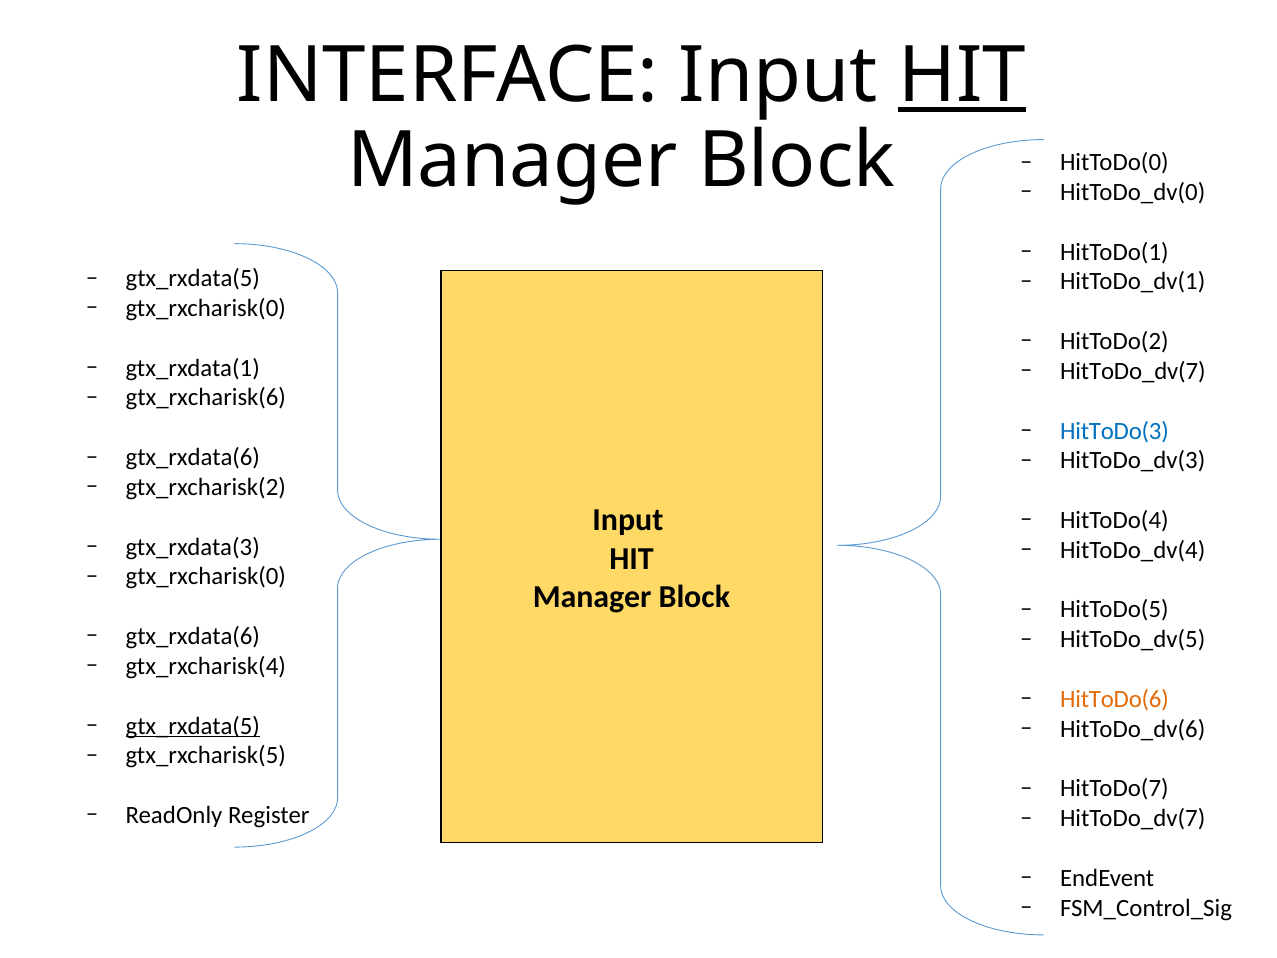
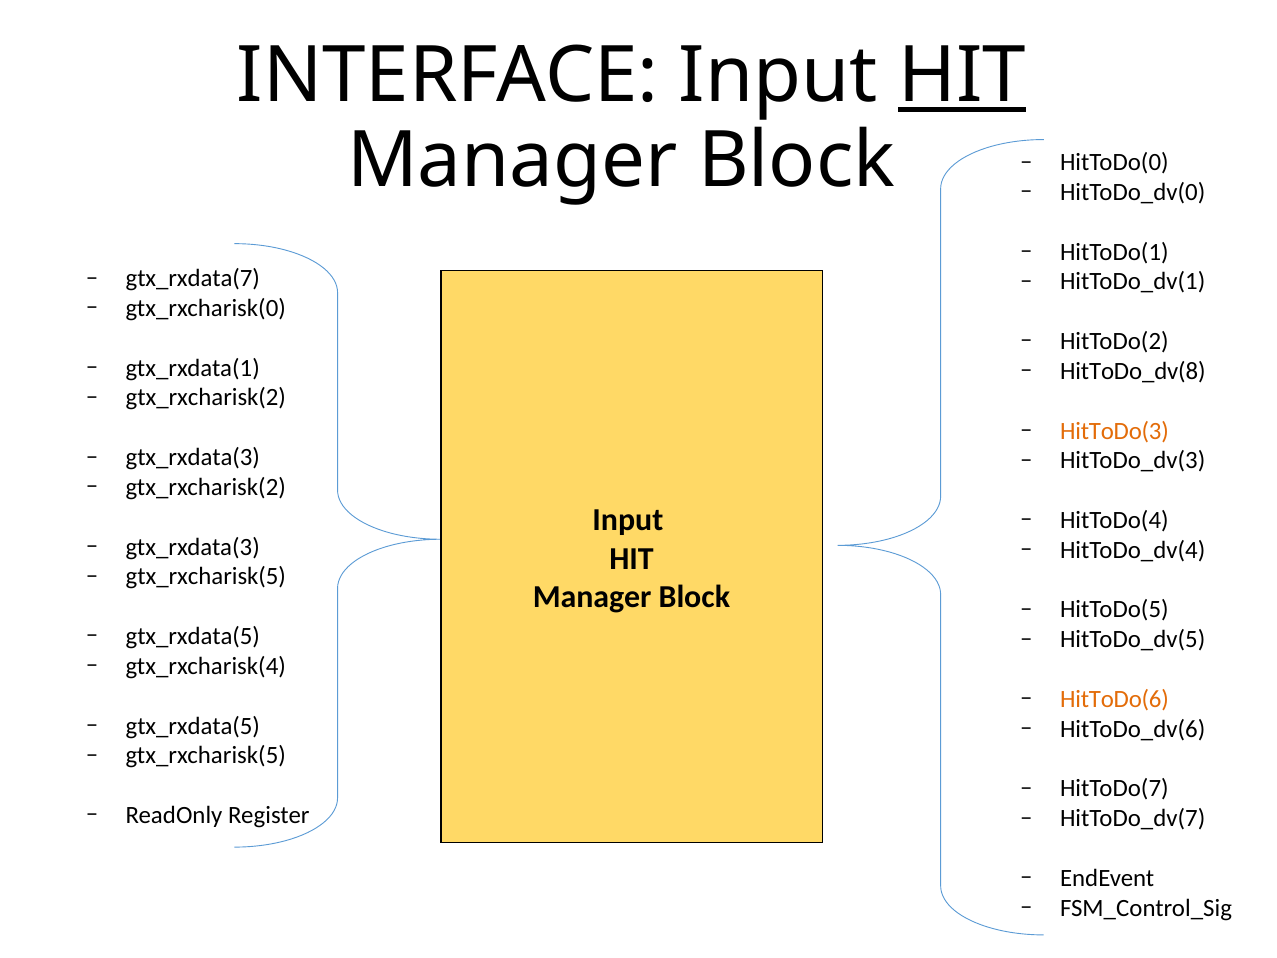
gtx_rxdata(5: gtx_rxdata(5 -> gtx_rxdata(7 (193, 278)
HitToDo_dv(7: HitToDo_dv(7 -> HitToDo_dv(8 (1133, 371)
gtx_rxcharisk(6: gtx_rxcharisk(6 -> gtx_rxcharisk(2 (206, 398)
HitToDo(3 colour: blue -> orange (1114, 431)
gtx_rxdata(6: gtx_rxdata(6 -> gtx_rxdata(3 (193, 457)
gtx_rxcharisk(0: gtx_rxcharisk(0 -> gtx_rxcharisk(5 (206, 577)
gtx_rxdata(6: gtx_rxdata(6 -> gtx_rxdata(5 (193, 636)
gtx_rxdata(5 underline: present -> none (193, 726)
